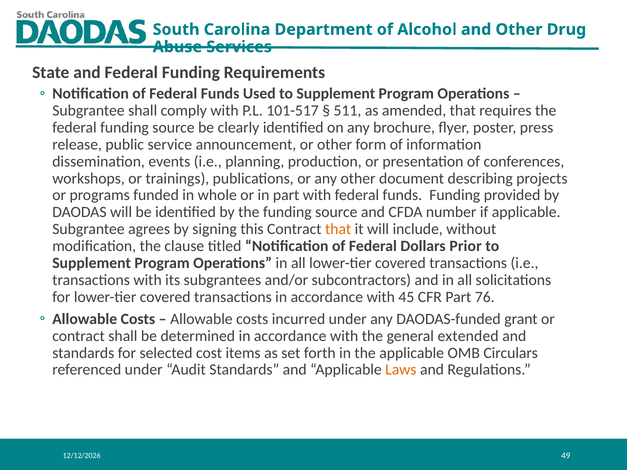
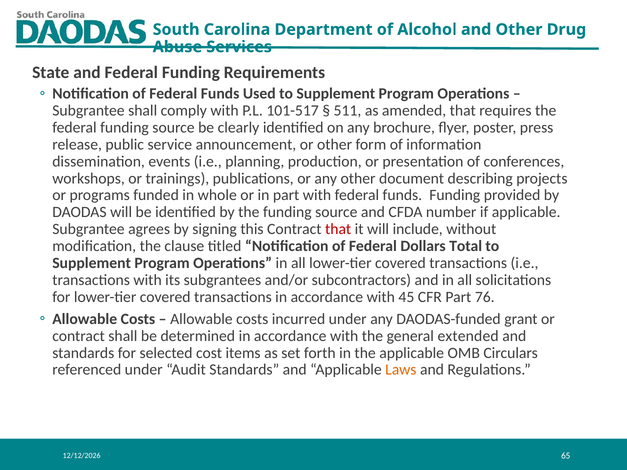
that colour: orange -> red (338, 229)
Prior: Prior -> Total (466, 246)
49: 49 -> 65 (566, 456)
